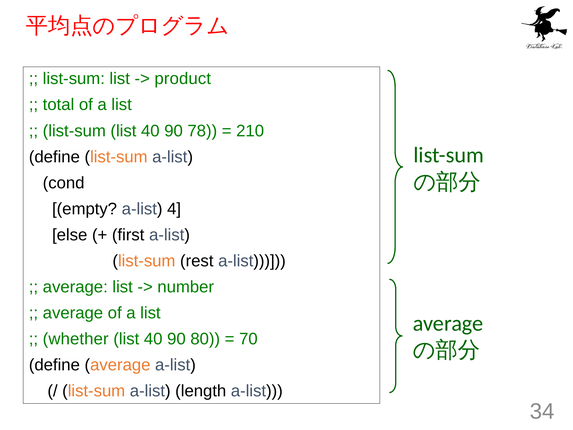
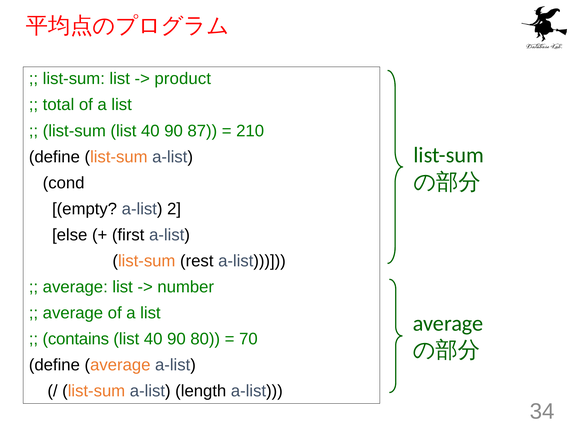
78: 78 -> 87 (202, 131)
4: 4 -> 2 (174, 209)
whether: whether -> contains (76, 339)
